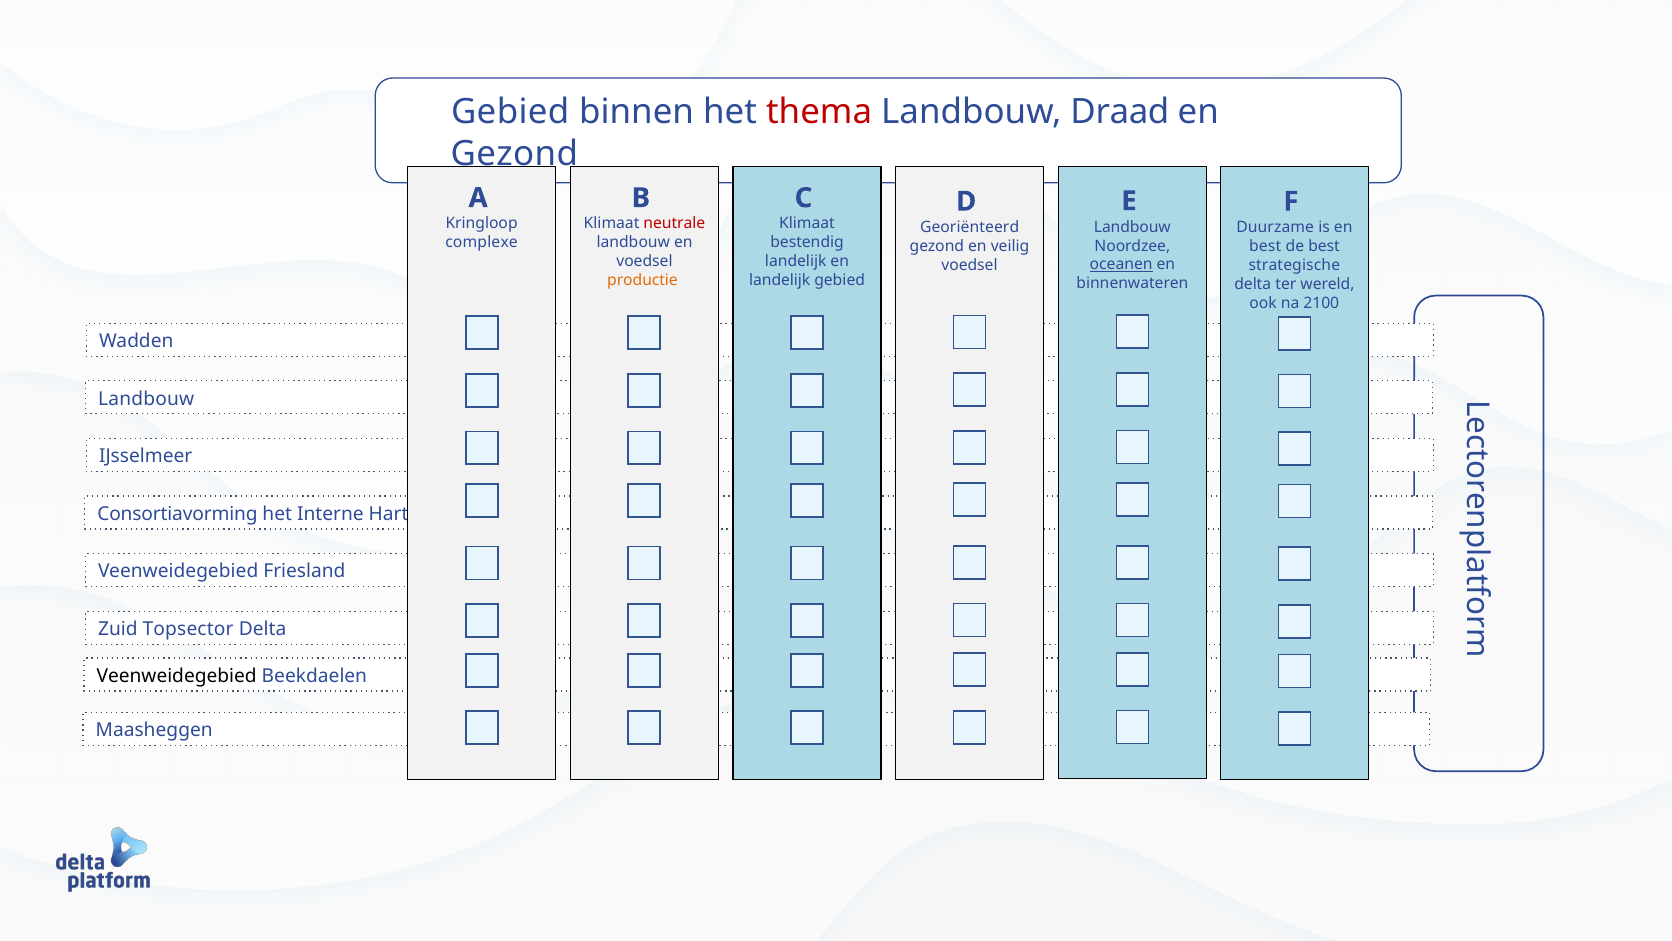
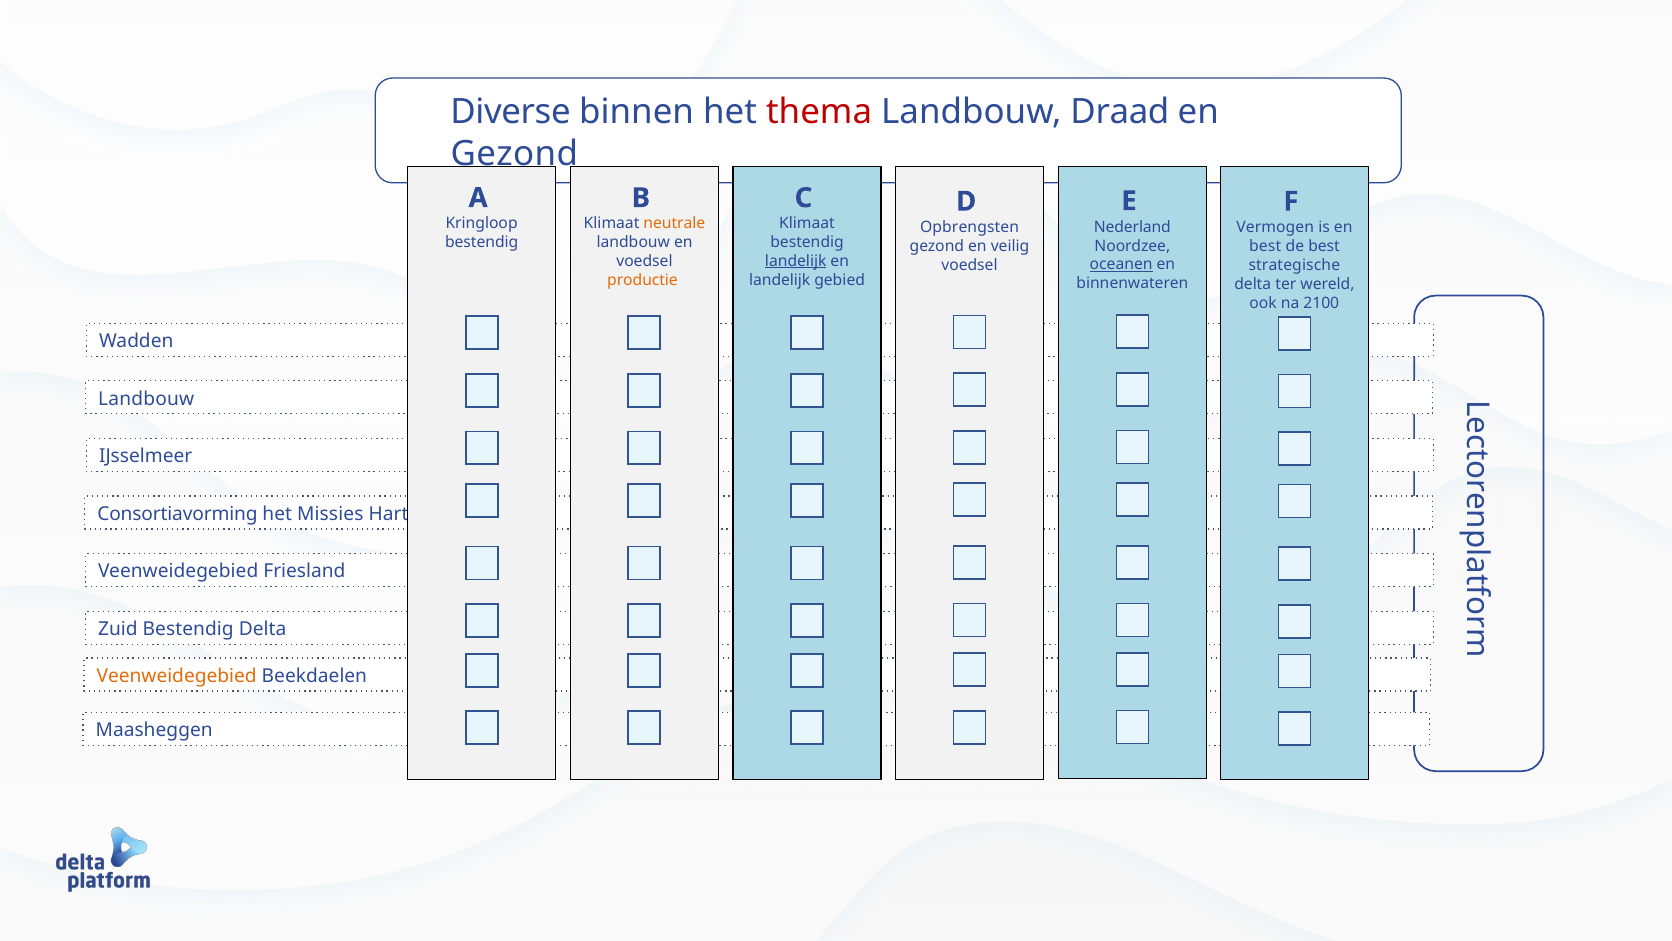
Gebied: Gebied -> Diverse (511, 112)
neutrale colour: red -> orange (674, 223)
Landbouw: Landbouw -> Nederland (1132, 227)
Georiënteerd: Georiënteerd -> Opbrengsten (970, 227)
Duurzame: Duurzame -> Vermogen (1275, 227)
complexe: complexe -> bestendig (482, 242)
landelijk underline: none -> present (796, 261)
Interne: Interne -> Missies (330, 514)
Zuid Topsector: Topsector -> Bestendig (188, 629)
Veenweidegebied colour: black -> orange (177, 675)
